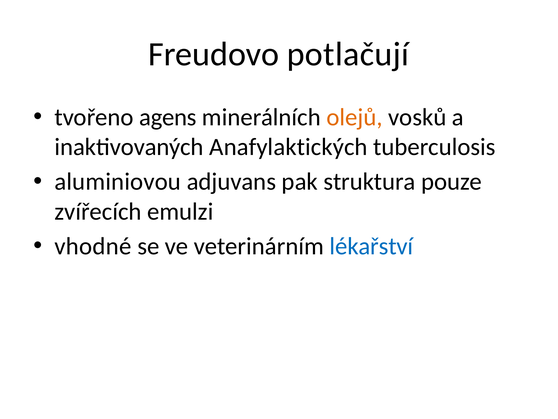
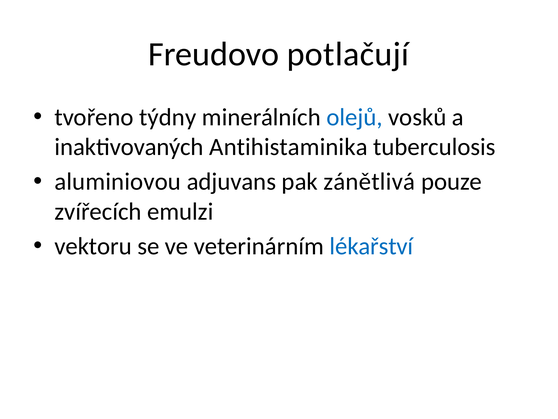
agens: agens -> týdny (168, 117)
olejů colour: orange -> blue (355, 117)
Anafylaktických: Anafylaktických -> Antihistaminika (288, 147)
struktura: struktura -> zánětlivá (369, 182)
vhodné: vhodné -> vektoru (93, 246)
